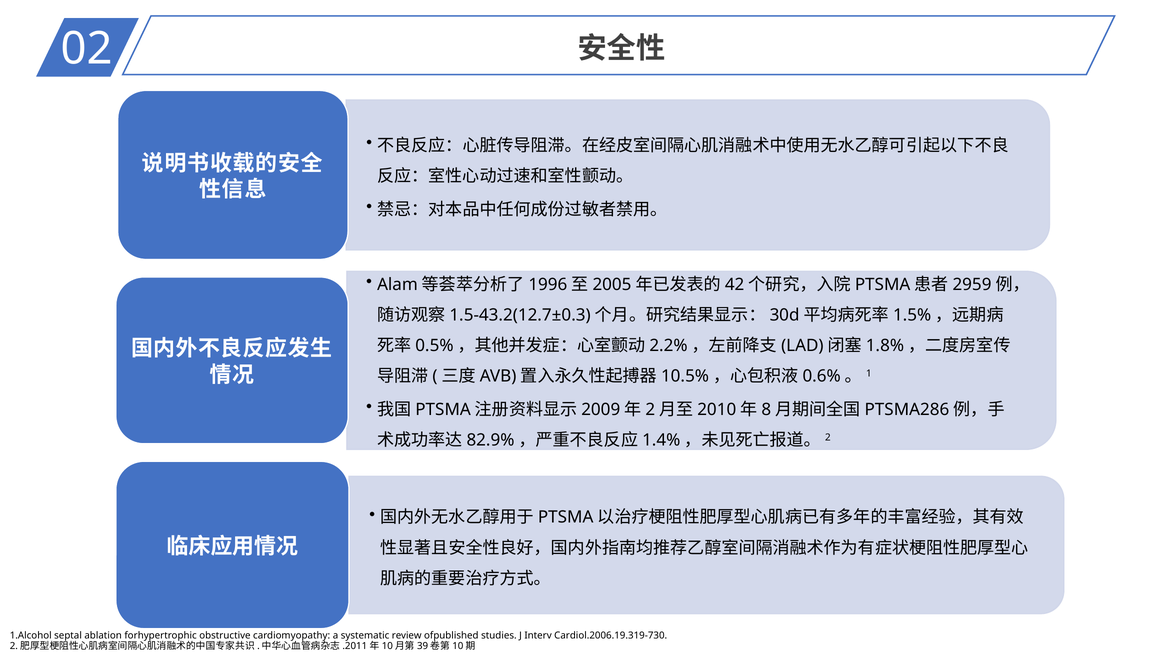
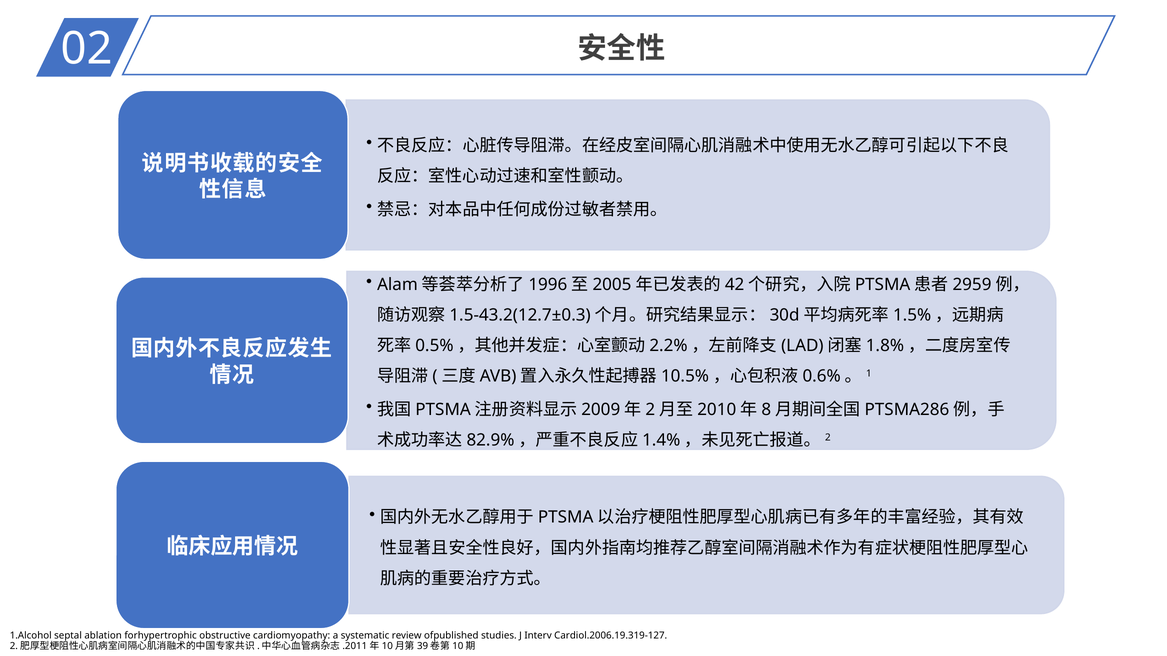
Cardiol.2006.19.319-730: Cardiol.2006.19.319-730 -> Cardiol.2006.19.319-127 (611, 636)
